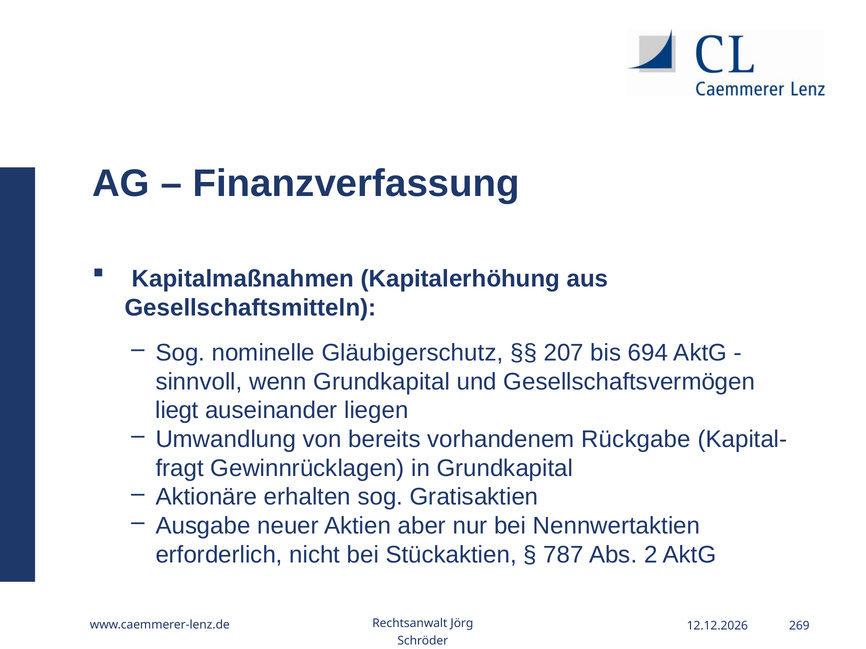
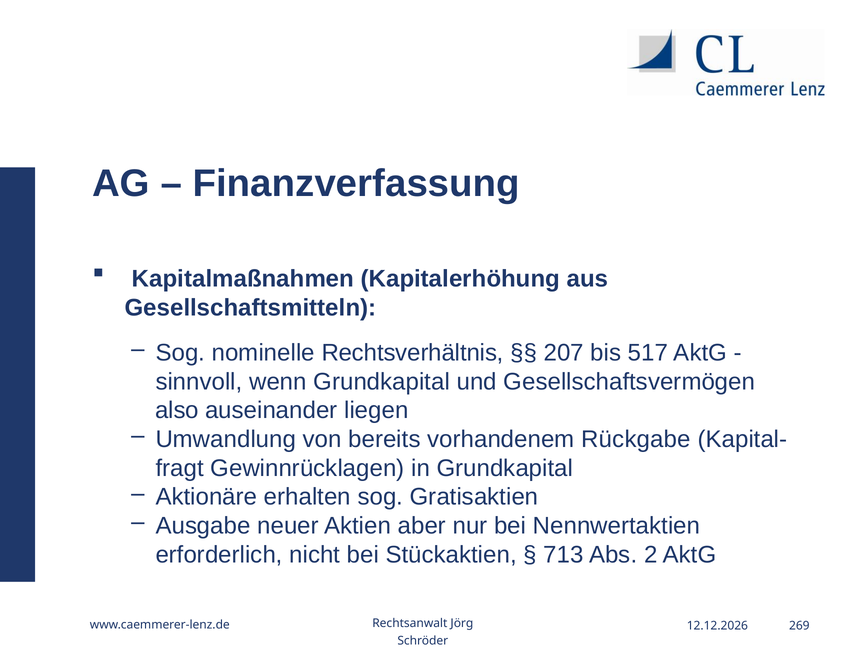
Gläubigerschutz: Gläubigerschutz -> Rechtsverhältnis (413, 353)
694: 694 -> 517 (648, 353)
liegt: liegt -> also (177, 411)
787: 787 -> 713 (564, 555)
